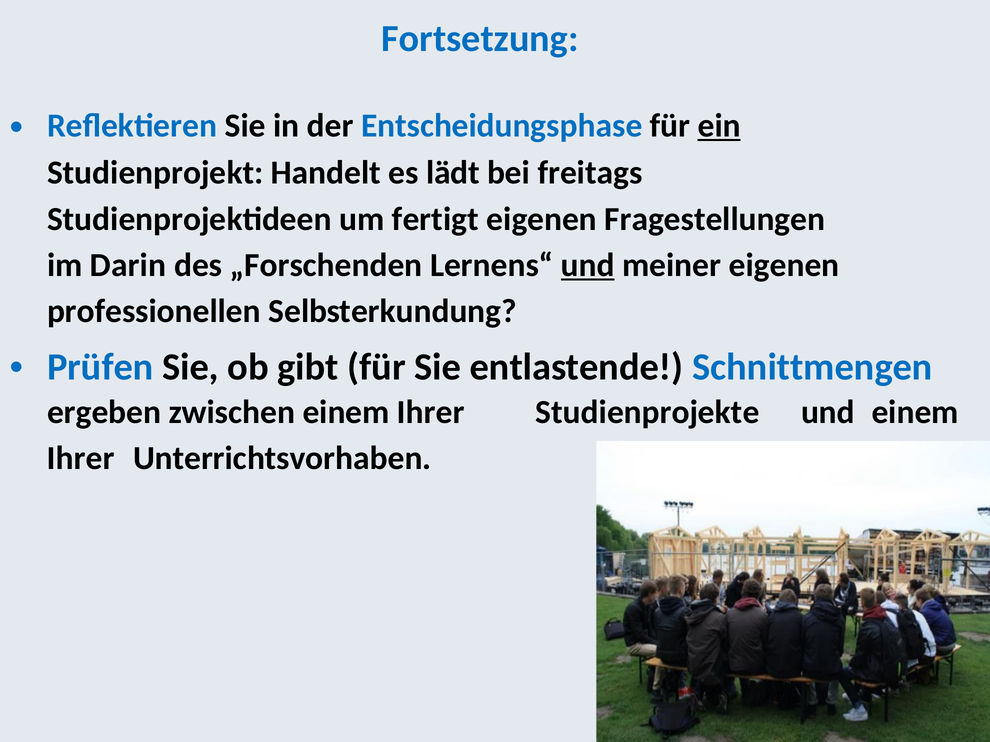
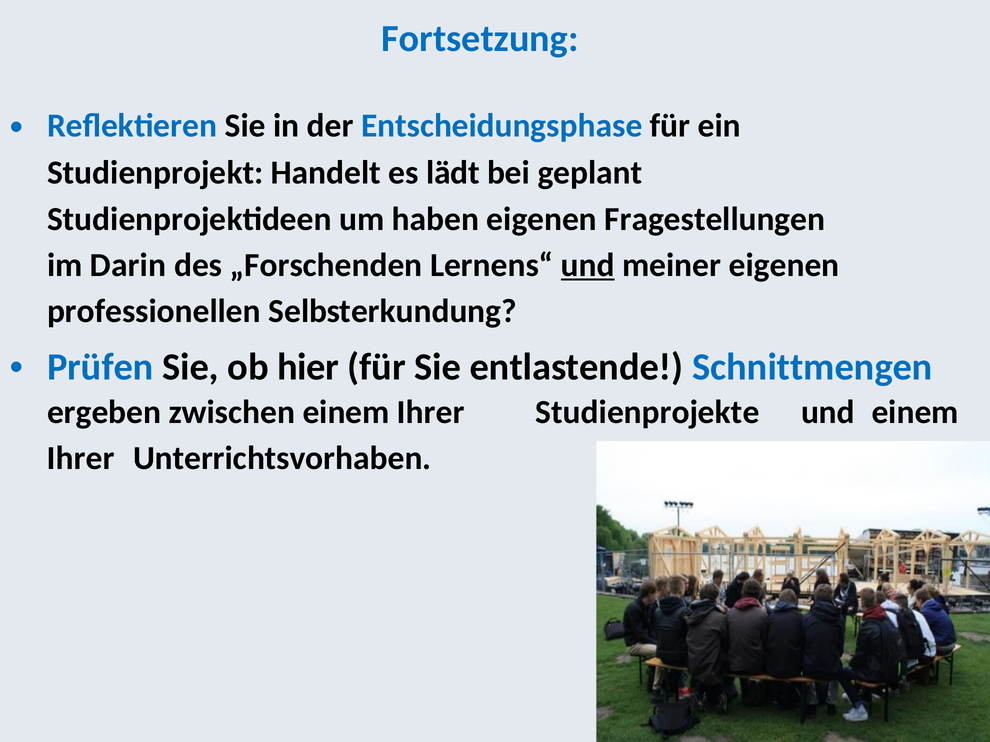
ein underline: present -> none (719, 126)
freitags: freitags -> geplant (590, 173)
fertigt: fertigt -> haben (435, 219)
gibt: gibt -> hier (308, 367)
